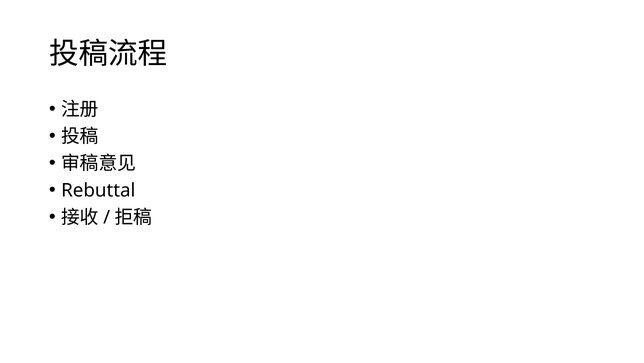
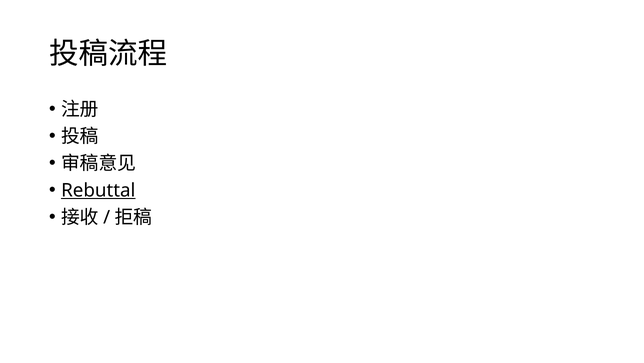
Rebuttal underline: none -> present (98, 190)
